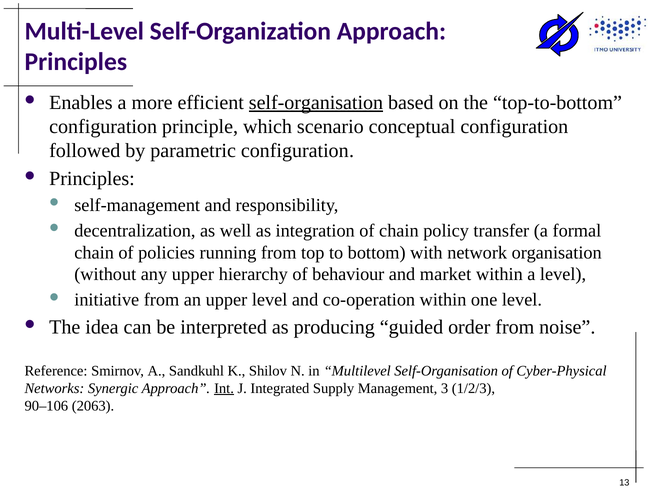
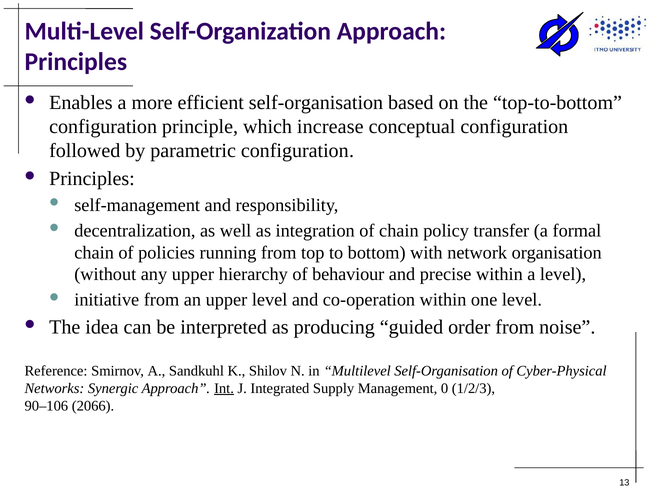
self-organisation underline: present -> none (316, 103)
scenario: scenario -> increase (330, 127)
market: market -> precise (446, 275)
3: 3 -> 0 (445, 389)
2063: 2063 -> 2066 (93, 406)
